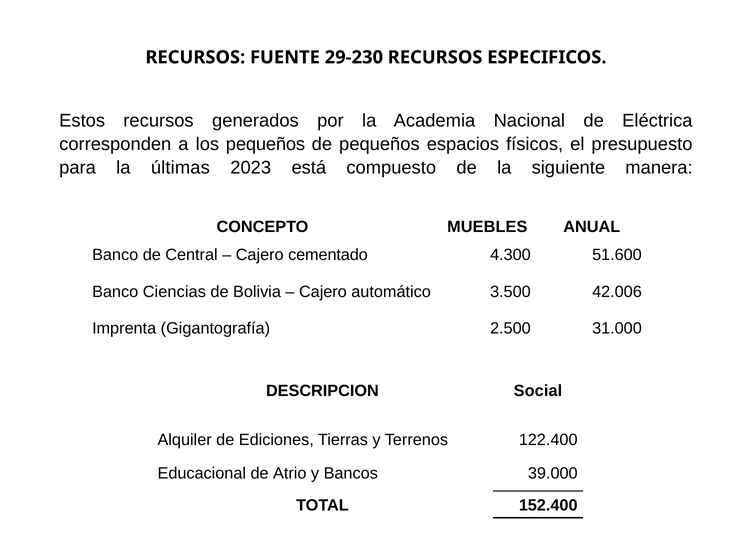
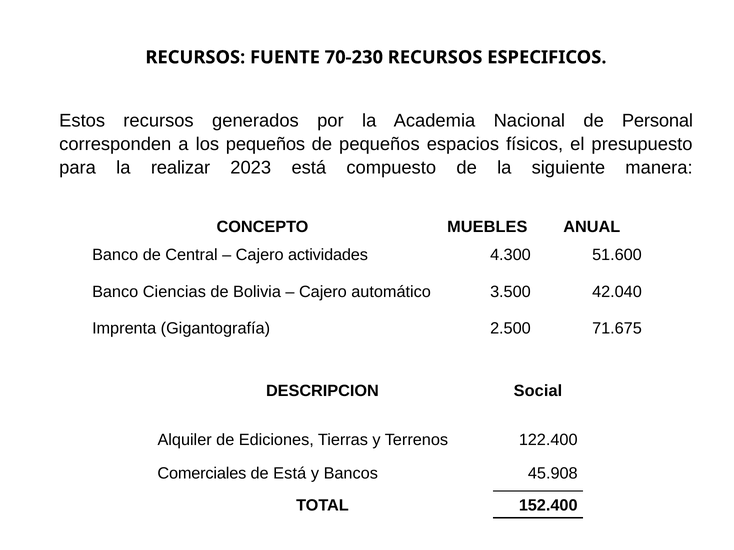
29-230: 29-230 -> 70-230 (354, 57)
Eléctrica: Eléctrica -> Personal (657, 121)
últimas: últimas -> realizar (180, 168)
cementado: cementado -> actividades (328, 255)
42.006: 42.006 -> 42.040 (617, 292)
31.000: 31.000 -> 71.675 (617, 329)
Educacional: Educacional -> Comerciales (202, 474)
de Atrio: Atrio -> Está (290, 474)
39.000: 39.000 -> 45.908 (553, 474)
